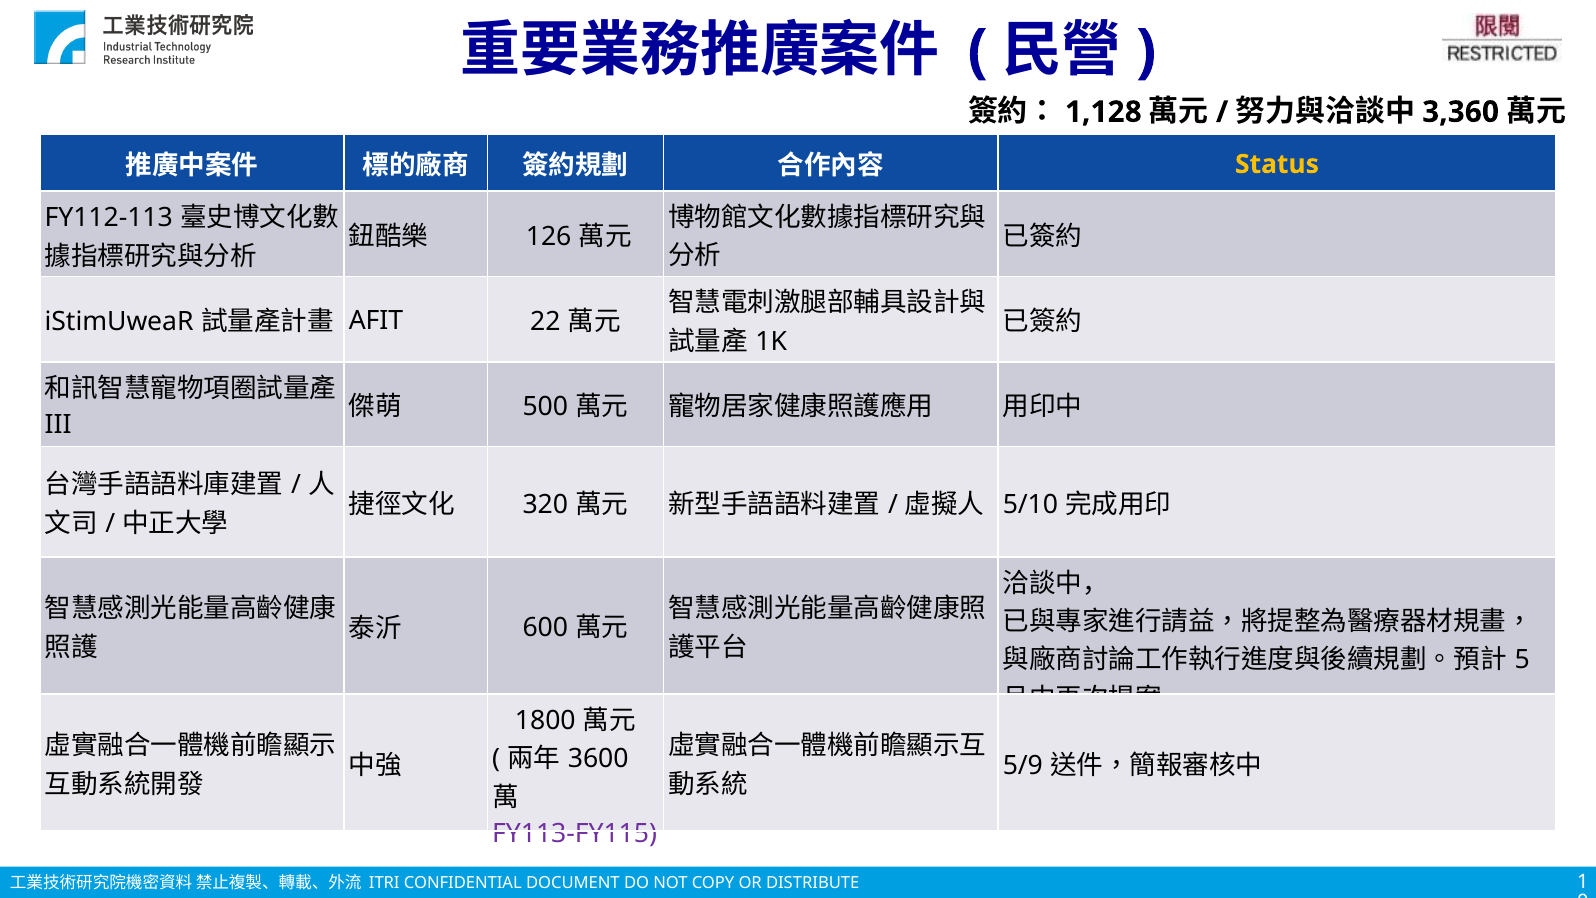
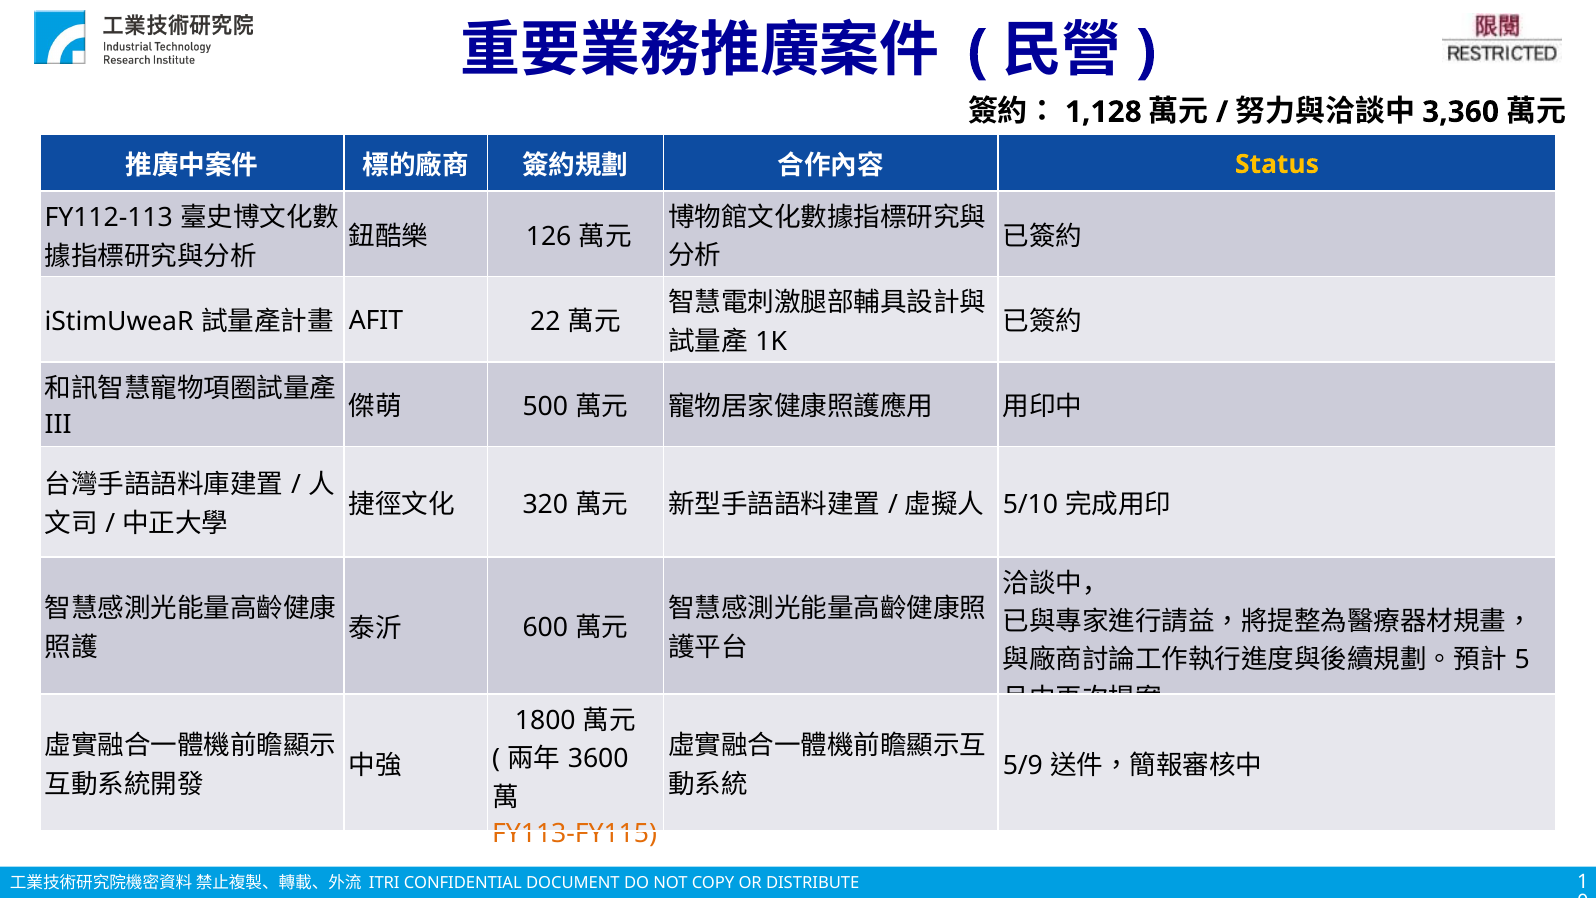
FY113-FY115 colour: purple -> orange (575, 833)
